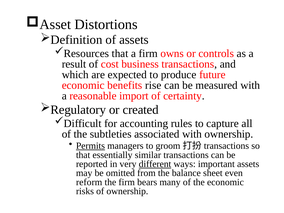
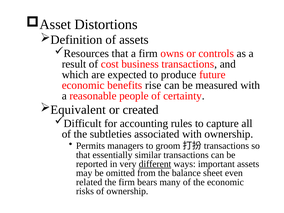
import: import -> people (134, 96)
Regulatory: Regulatory -> Equivalent (78, 110)
Permits underline: present -> none (90, 146)
reform: reform -> related (89, 182)
